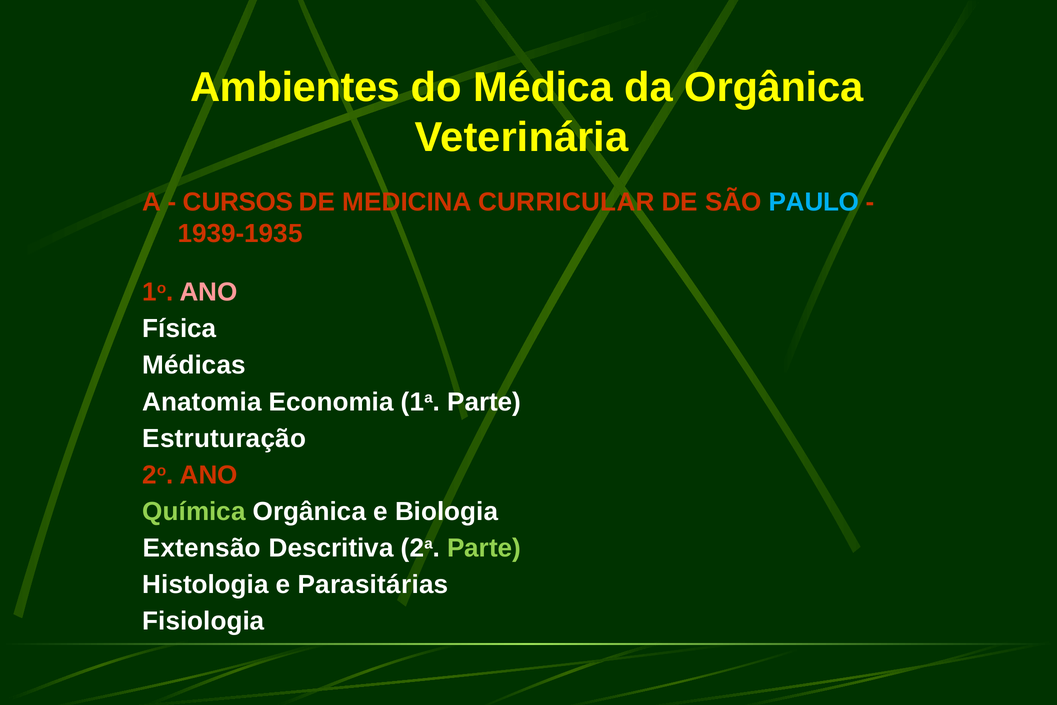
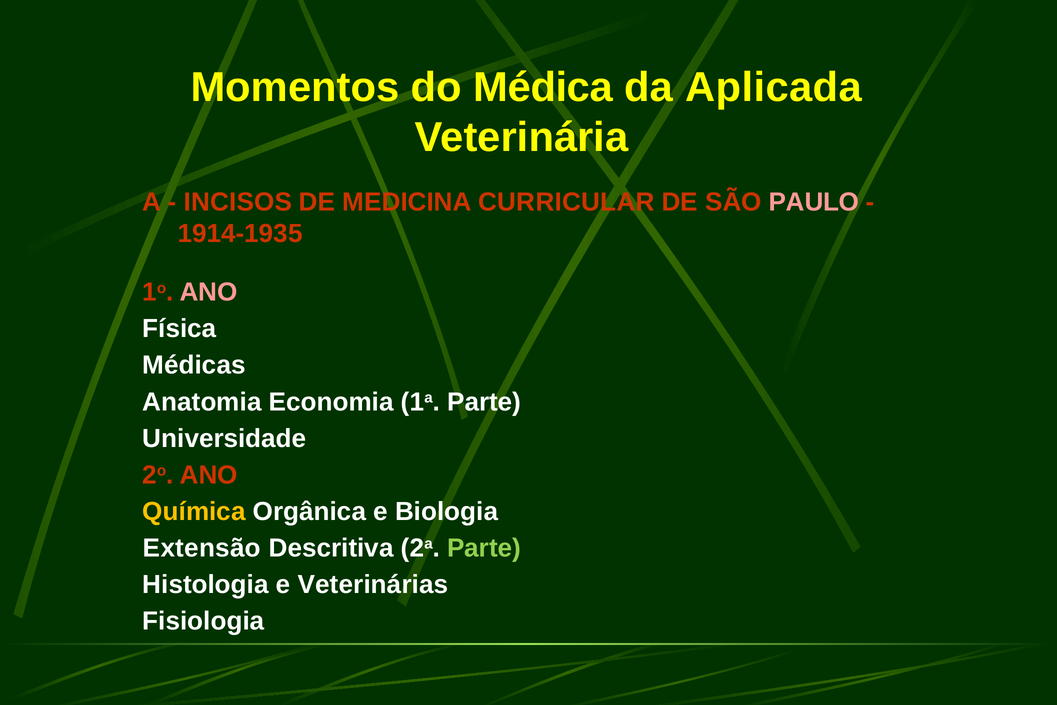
Ambientes: Ambientes -> Momentos (295, 87)
da Orgânica: Orgânica -> Aplicada (774, 87)
CURSOS: CURSOS -> INCISOS (238, 202)
PAULO colour: light blue -> pink (814, 202)
1939-1935: 1939-1935 -> 1914-1935 (240, 234)
Estruturação: Estruturação -> Universidade (224, 438)
Química colour: light green -> yellow (194, 511)
Parasitárias: Parasitárias -> Veterinárias (373, 584)
